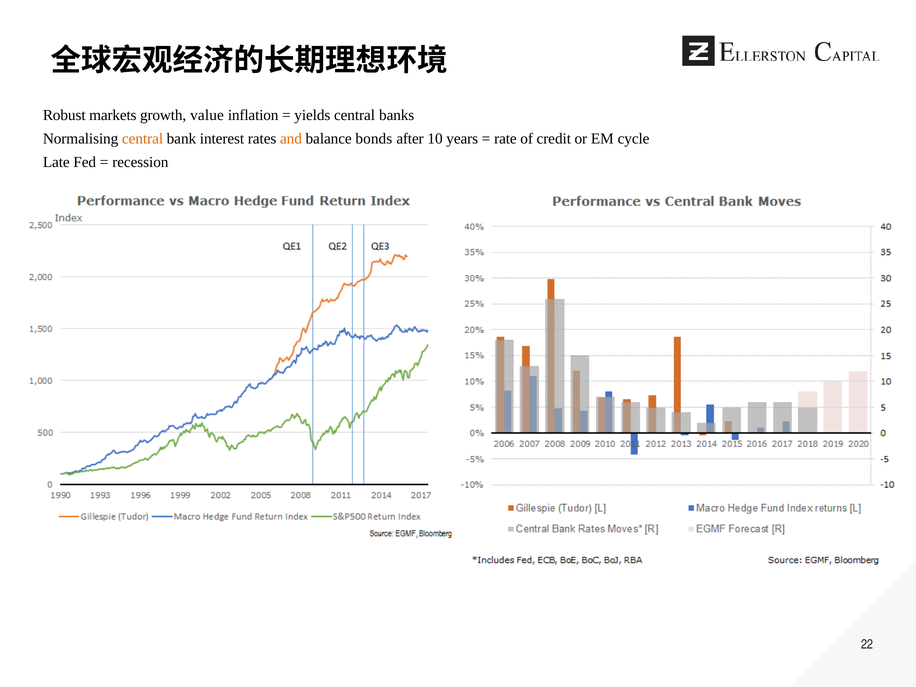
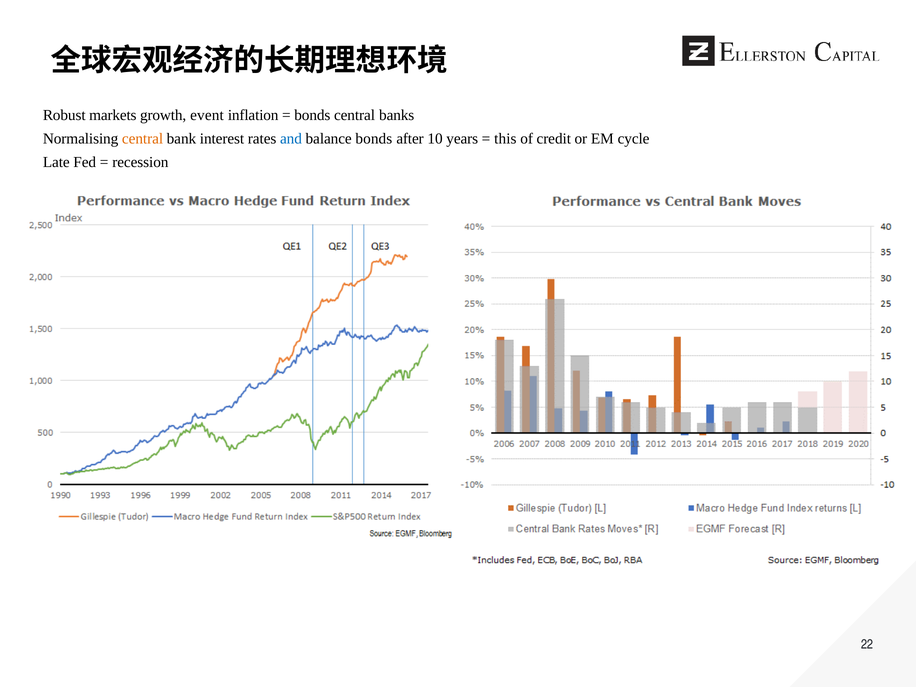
value: value -> event (207, 115)
yields: yields -> bonds (312, 115)
and colour: orange -> blue (291, 139)
rate: rate -> this (505, 139)
